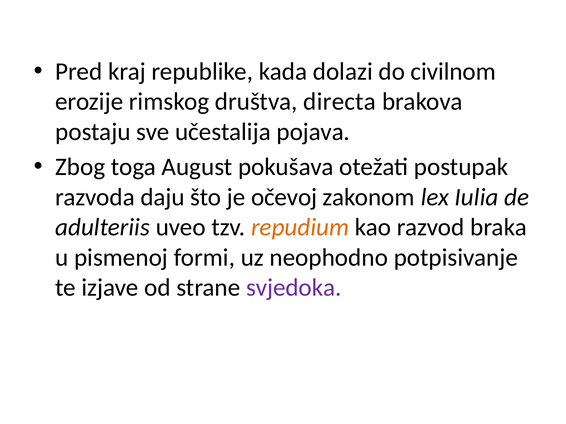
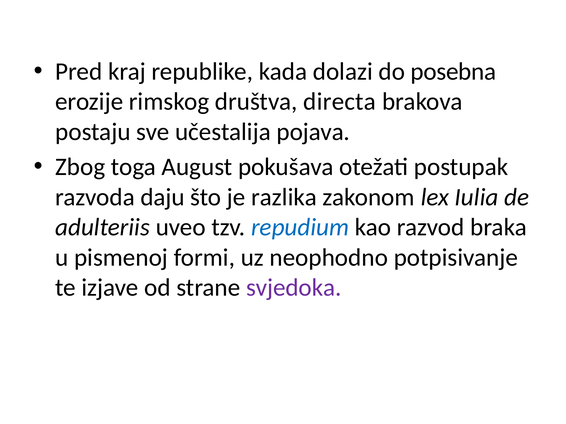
civilnom: civilnom -> posebna (453, 72)
očevoj: očevoj -> razlika (284, 197)
repudium colour: orange -> blue (300, 228)
